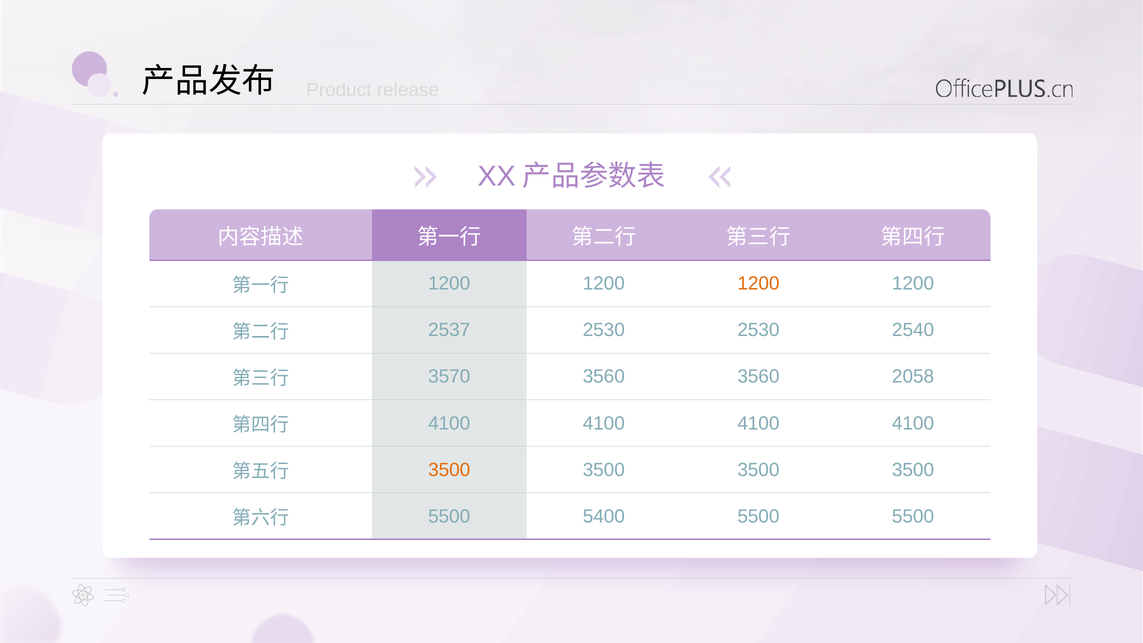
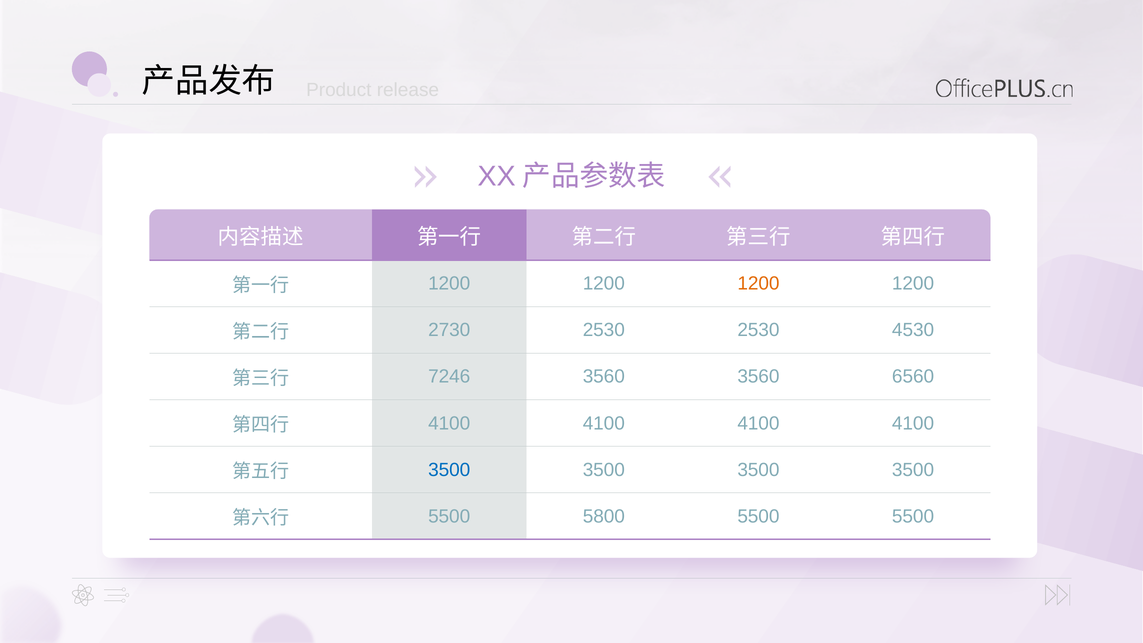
2537: 2537 -> 2730 (449, 330)
2540: 2540 -> 4530 (913, 330)
3570: 3570 -> 7246 (449, 377)
2058: 2058 -> 6560 (913, 377)
3500 colour: orange -> blue (449, 470)
5400: 5400 -> 5800 (604, 516)
